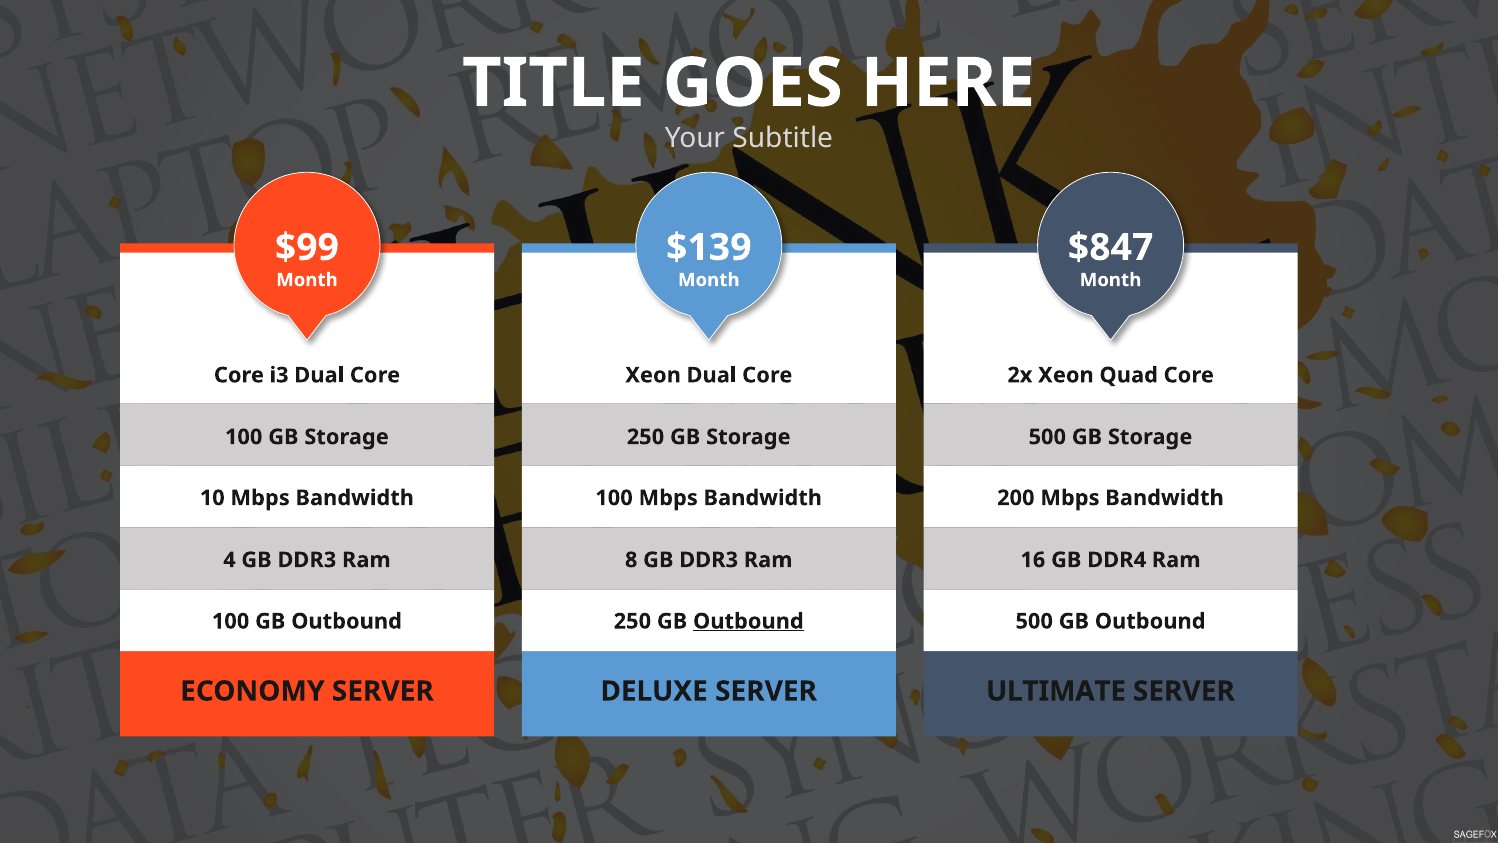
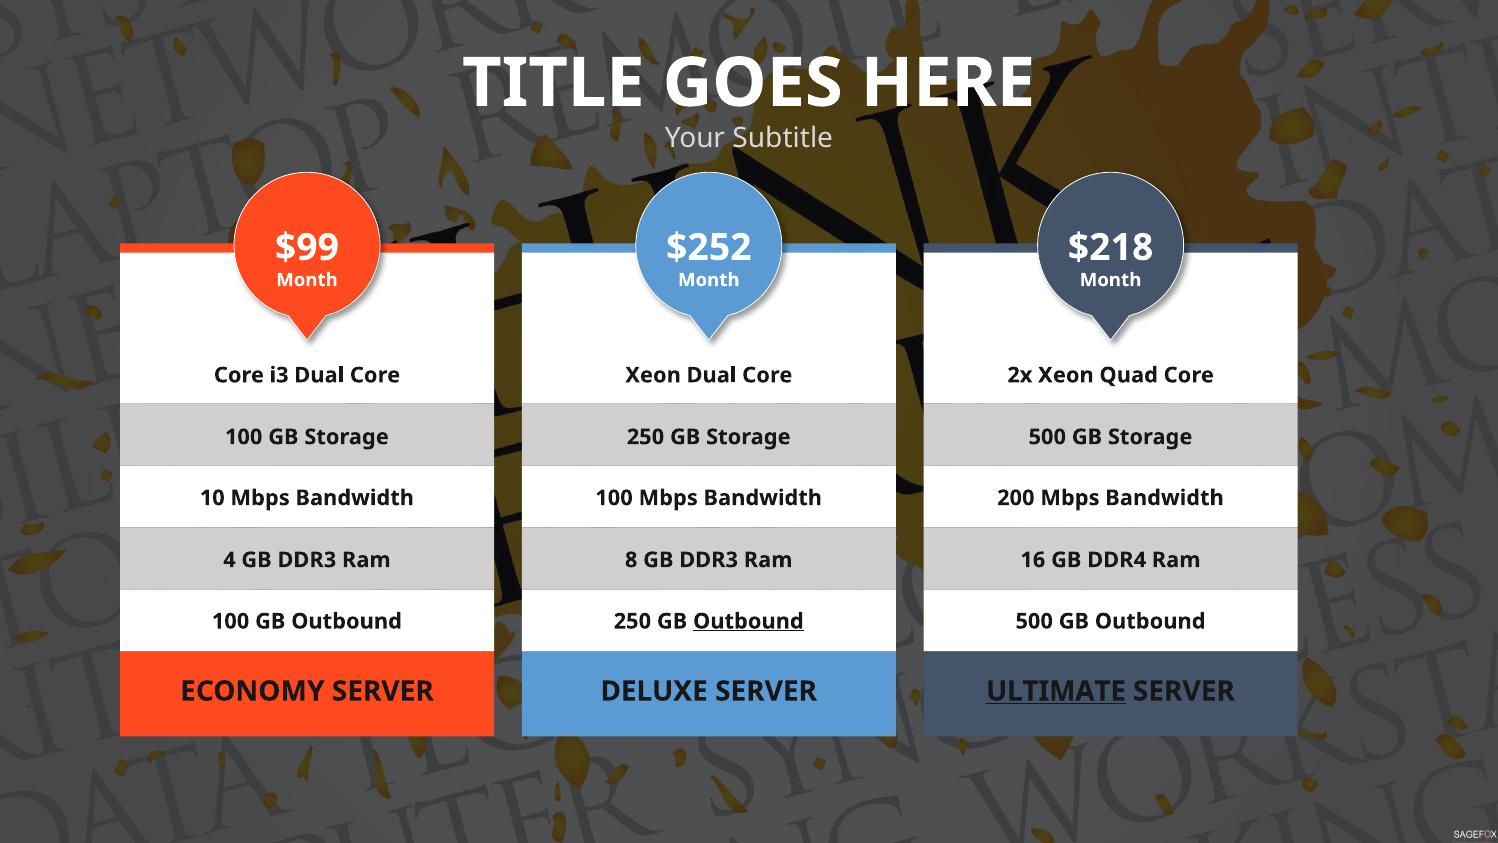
$139: $139 -> $252 (709, 247)
$847: $847 -> $218 (1111, 247)
ULTIMATE underline: none -> present (1056, 691)
